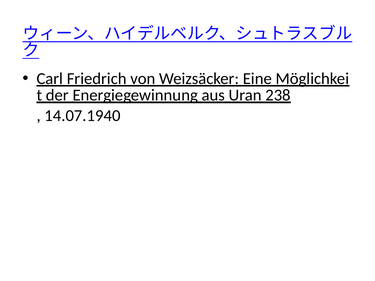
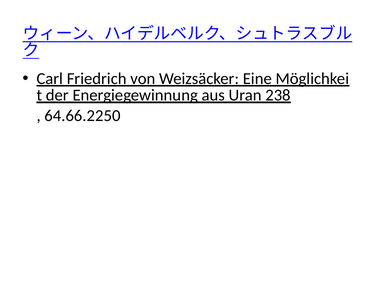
14.07.1940: 14.07.1940 -> 64.66.2250 (82, 116)
